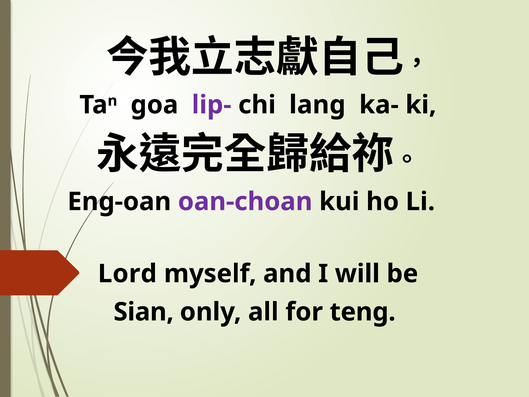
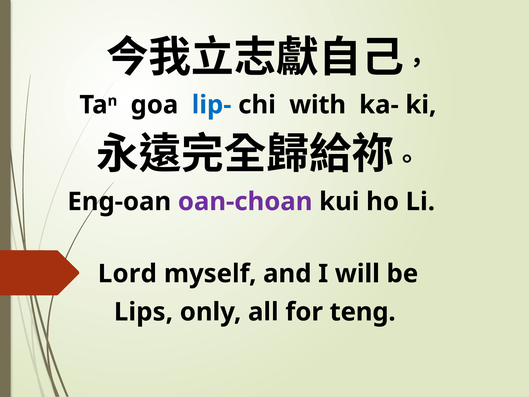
lip- colour: purple -> blue (212, 105)
lang: lang -> with (318, 105)
Sian: Sian -> Lips (143, 312)
